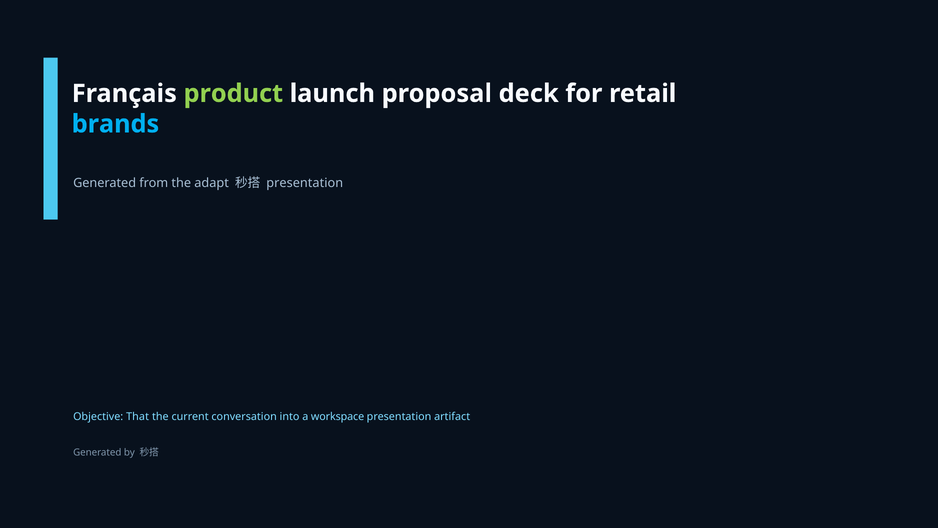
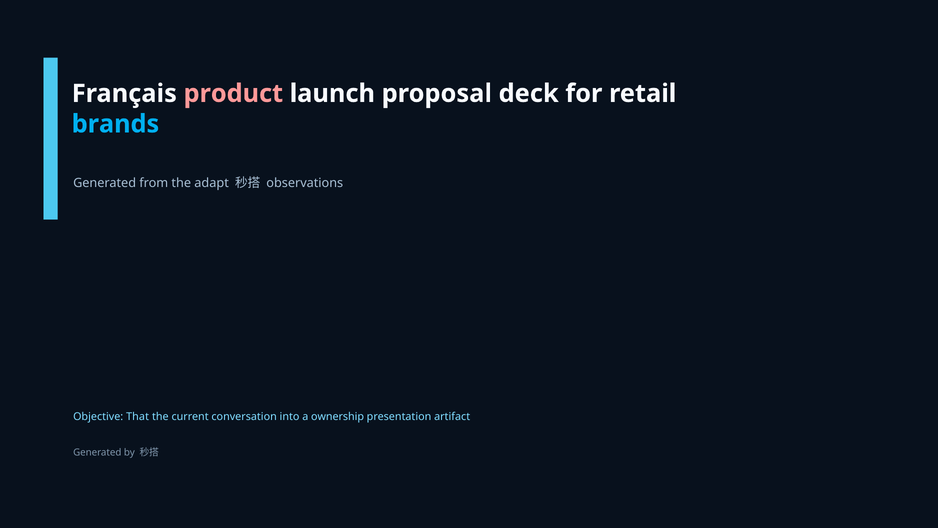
product colour: light green -> pink (233, 93)
presentation: presentation -> observations (305, 183)
workspace: workspace -> ownership (338, 416)
